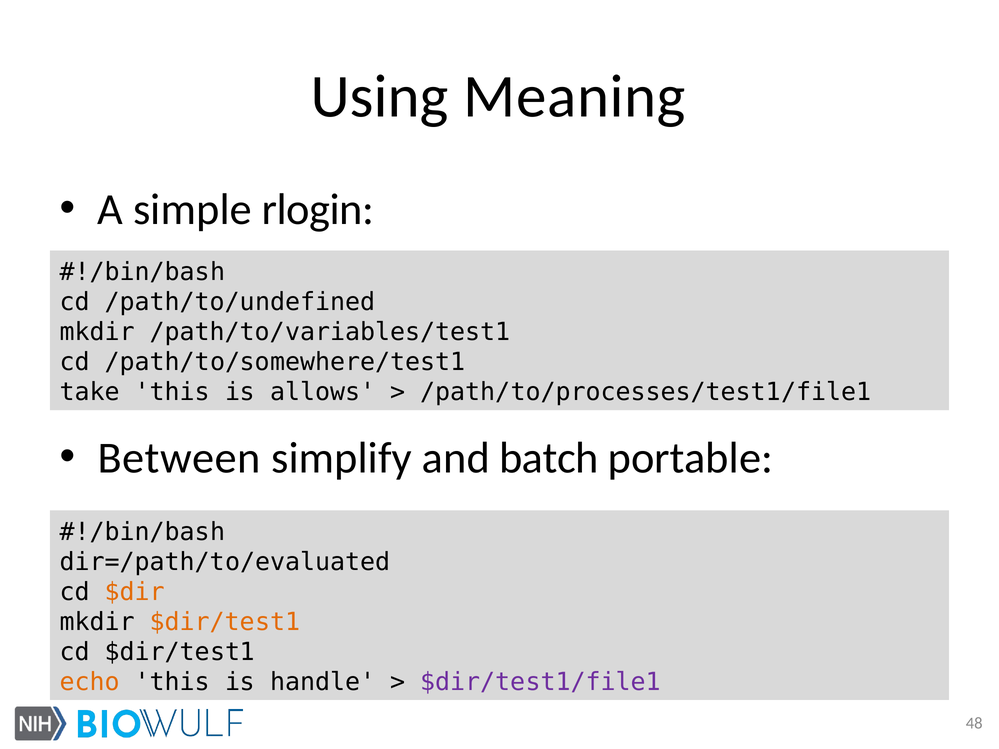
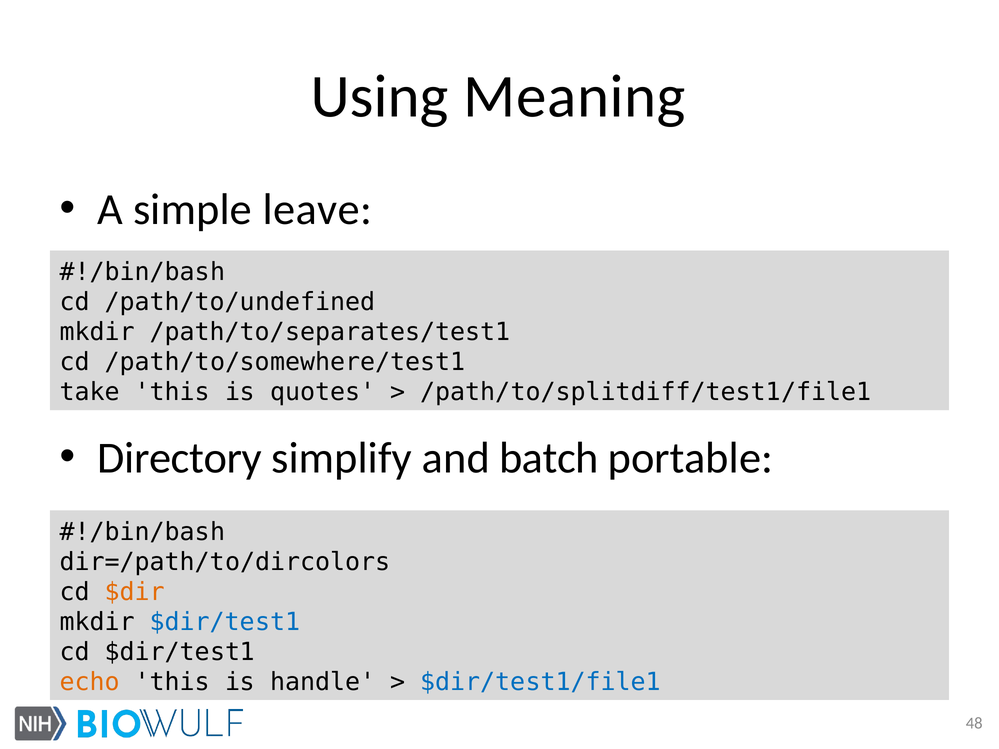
rlogin: rlogin -> leave (317, 210)
/path/to/variables/test1: /path/to/variables/test1 -> /path/to/separates/test1 (330, 332)
allows: allows -> quotes (323, 392)
/path/to/processes/test1/file1: /path/to/processes/test1/file1 -> /path/to/splitdiff/test1/file1 (646, 392)
Between: Between -> Directory (180, 458)
dir=/path/to/evaluated: dir=/path/to/evaluated -> dir=/path/to/dircolors (225, 562)
$dir/test1 colour: orange -> blue (225, 622)
$dir/test1/file1 colour: purple -> blue (541, 682)
